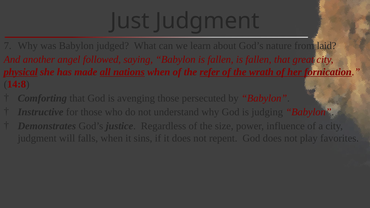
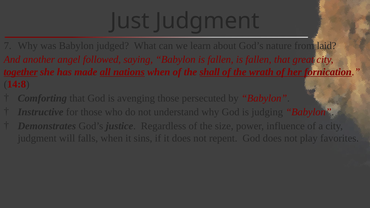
physical: physical -> together (21, 72)
refer: refer -> shall (210, 72)
